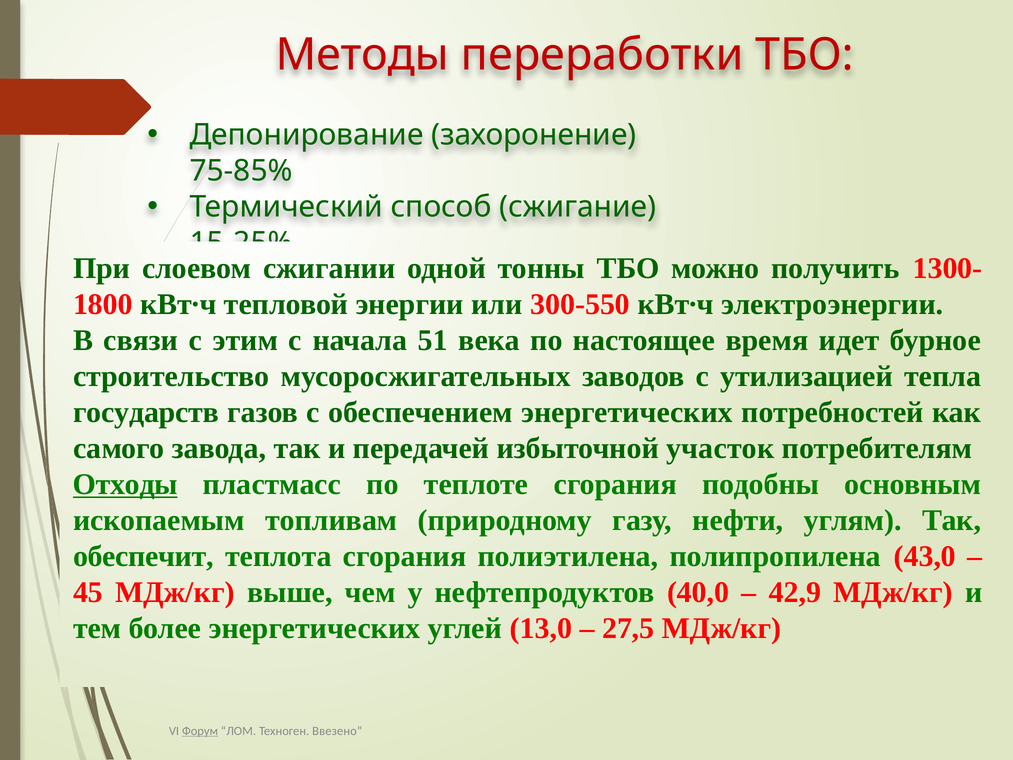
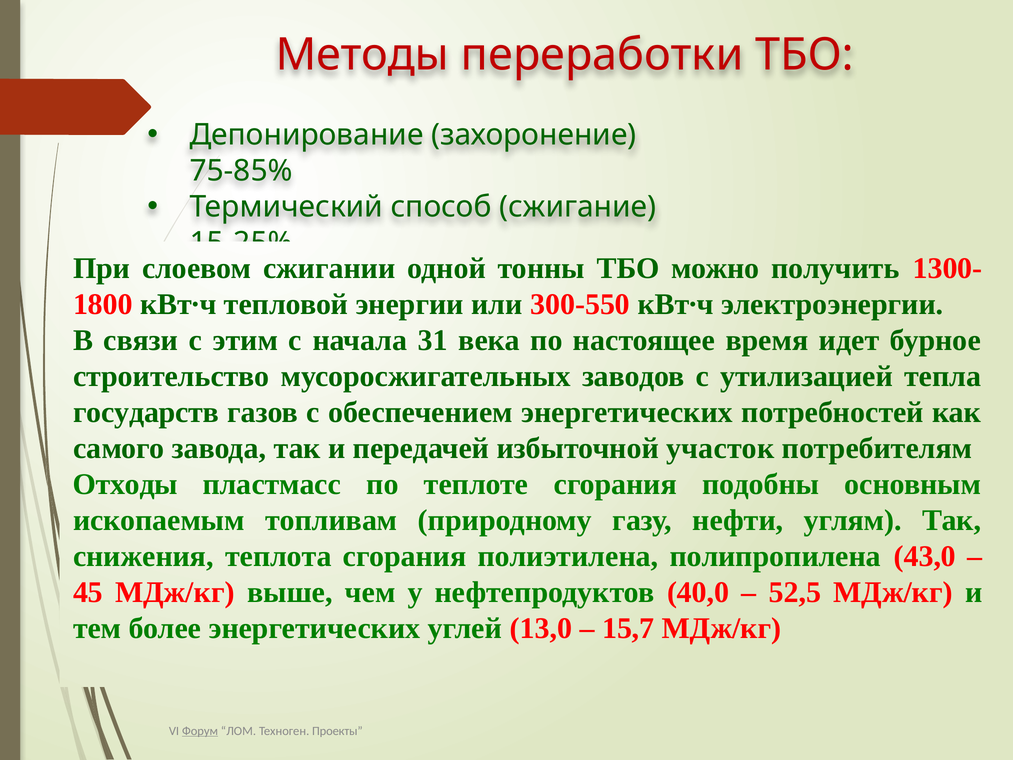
51: 51 -> 31 (433, 340)
Отходы underline: present -> none (125, 484)
обеспечит: обеспечит -> снижения (143, 556)
42,9: 42,9 -> 52,5 (795, 592)
27,5: 27,5 -> 15,7 (628, 628)
Ввезено: Ввезено -> Проекты (337, 731)
